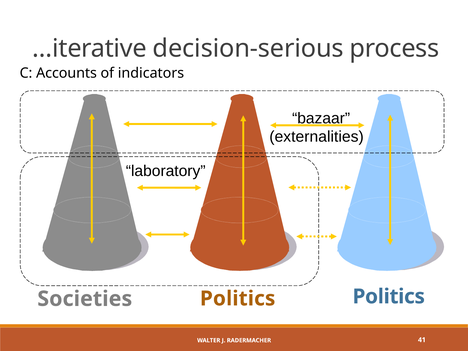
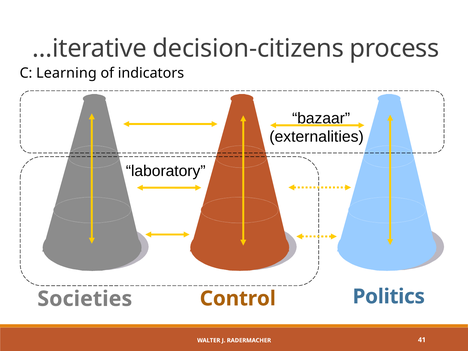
decision-serious: decision-serious -> decision-citizens (248, 49)
Accounts: Accounts -> Learning (66, 73)
Politics: Politics -> Control (238, 299)
